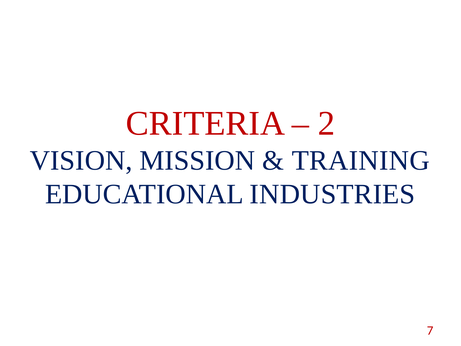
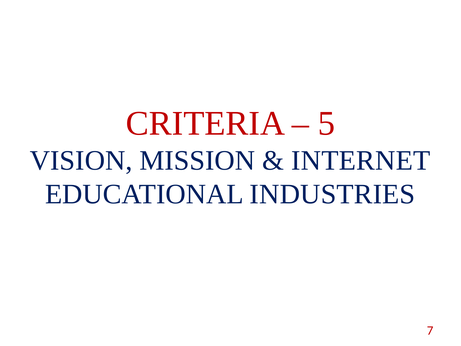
2: 2 -> 5 (326, 123)
TRAINING: TRAINING -> INTERNET (361, 160)
